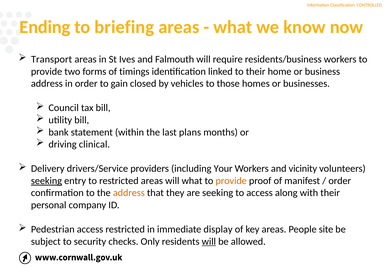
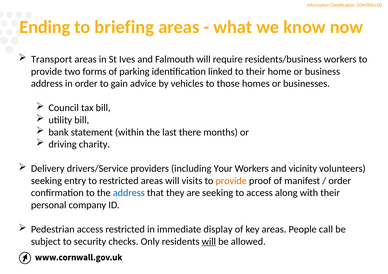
timings: timings -> parking (134, 72)
closed: closed -> advice (143, 84)
plans: plans -> there (190, 132)
clinical: clinical -> charity (94, 144)
seeking underline: present -> none (46, 181)
will what: what -> visits (192, 181)
address colour: orange -> blue (129, 193)
site: site -> call (326, 230)
